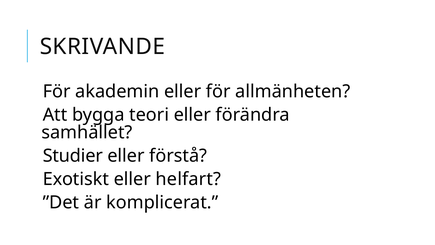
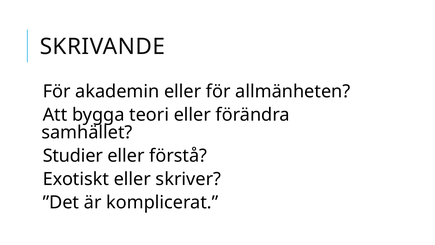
helfart: helfart -> skriver (188, 179)
